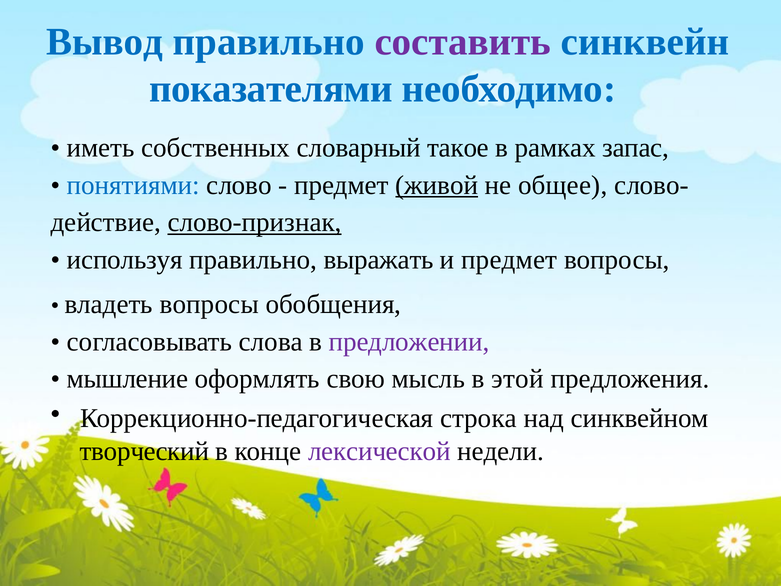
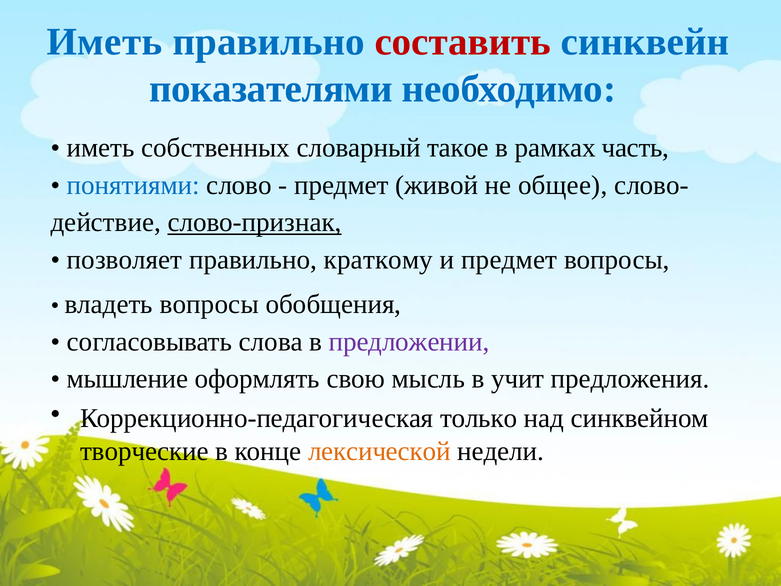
Вывод: Вывод -> Иметь (105, 42)
составить colour: purple -> red (463, 42)
запас: запас -> часть (635, 148)
живой underline: present -> none (437, 185)
используя: используя -> позволяет (125, 260)
выражать: выражать -> краткому (378, 260)
этой: этой -> учит (518, 379)
строка: строка -> только (479, 418)
творческий: творческий -> творческие (144, 451)
лексической colour: purple -> orange (379, 451)
